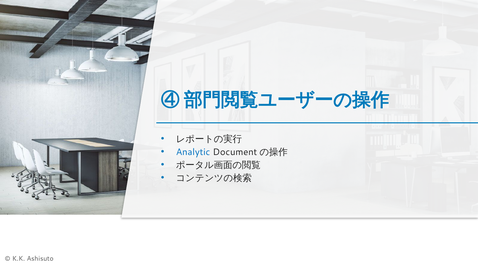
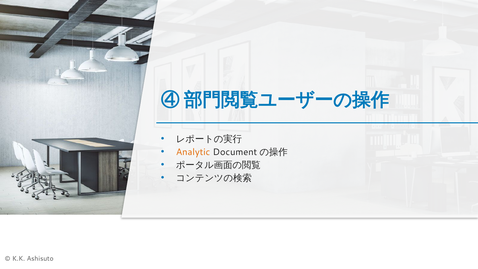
Analytic colour: blue -> orange (193, 152)
